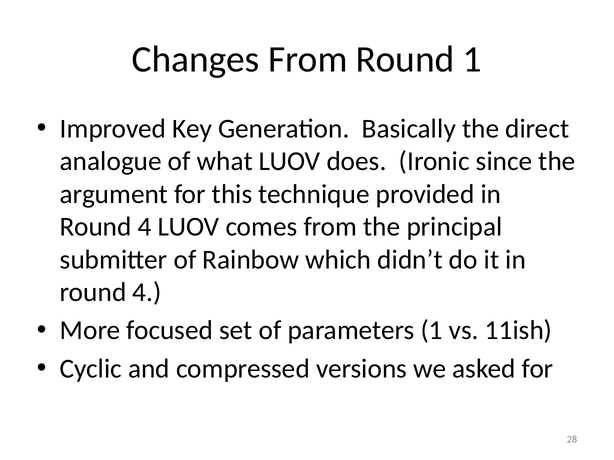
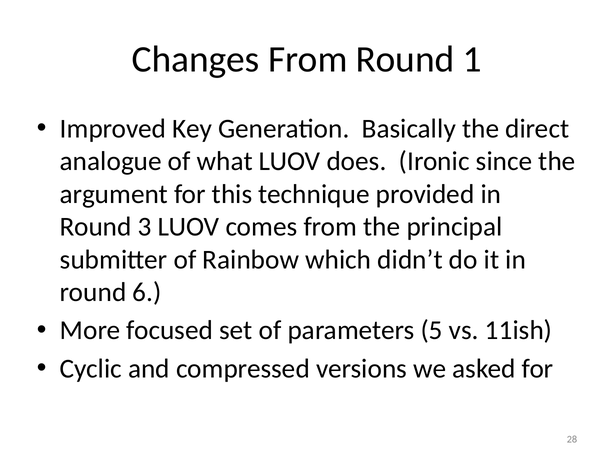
4: 4 -> 3 (145, 227)
4: 4 -> 6 (147, 293)
parameters 1: 1 -> 5 (432, 331)
